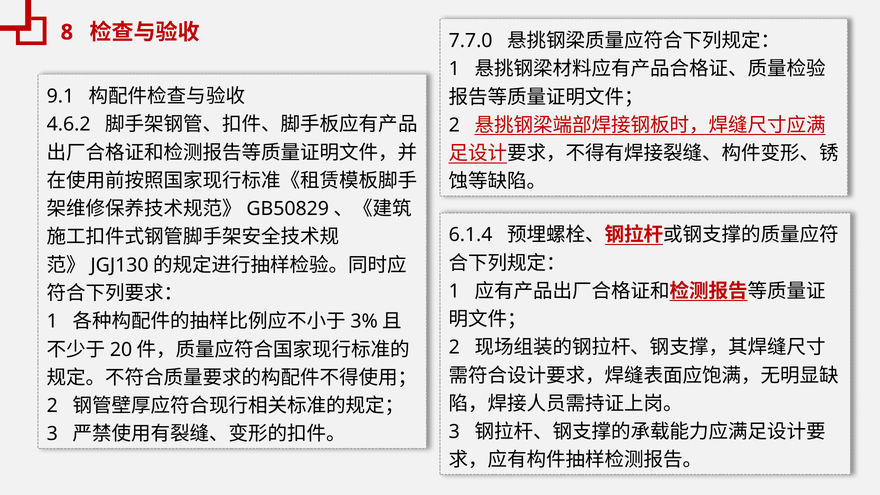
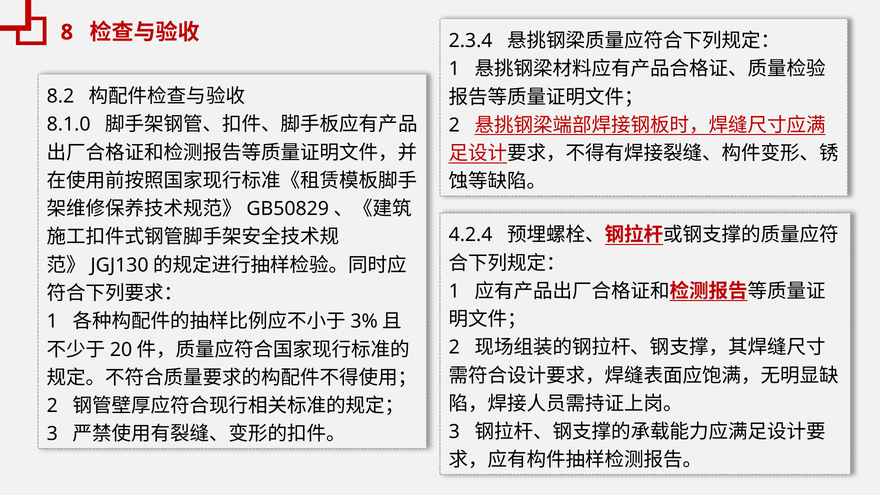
7.7.0: 7.7.0 -> 2.3.4 (471, 41)
9.1: 9.1 -> 8.2 (60, 96)
4.6.2: 4.6.2 -> 8.1.0 (69, 125)
6.1.4: 6.1.4 -> 4.2.4 (471, 235)
